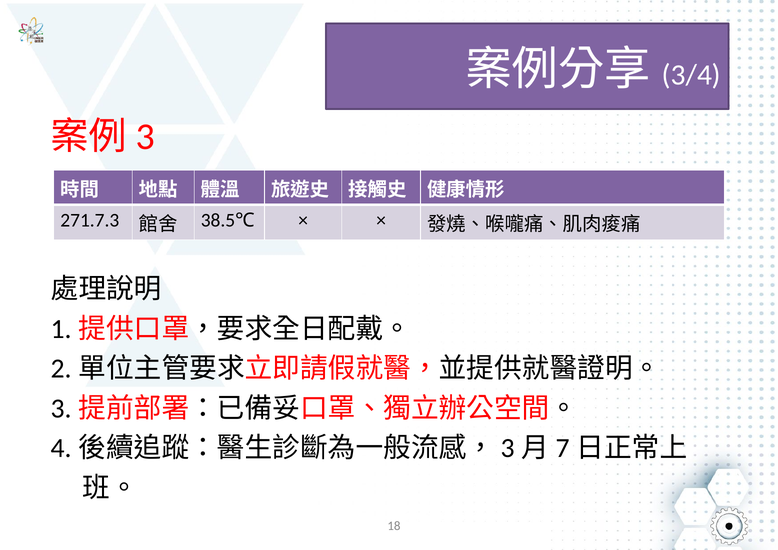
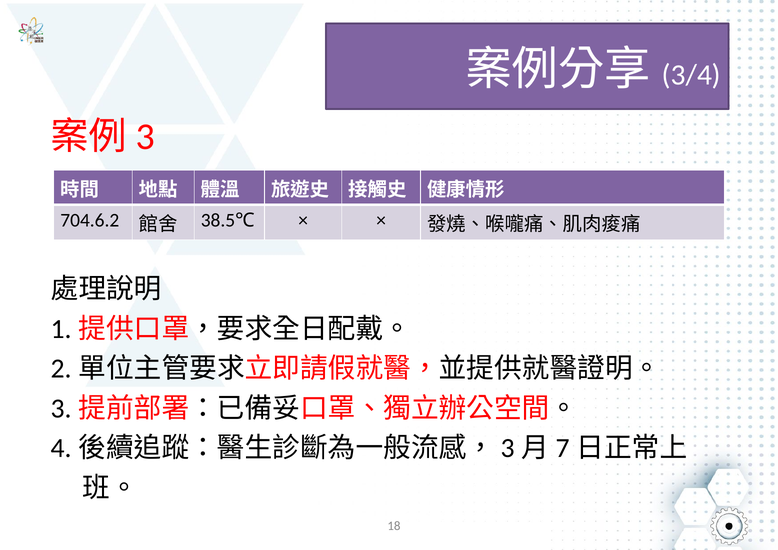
271.7.3: 271.7.3 -> 704.6.2 (90, 220)
